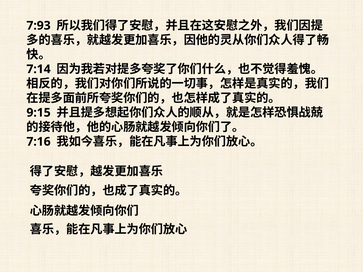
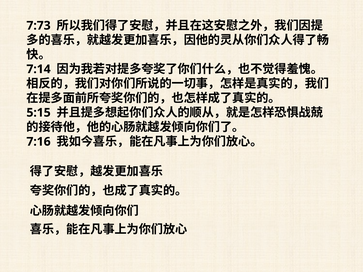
7:93: 7:93 -> 7:73 (39, 26)
9:15: 9:15 -> 5:15 (39, 113)
